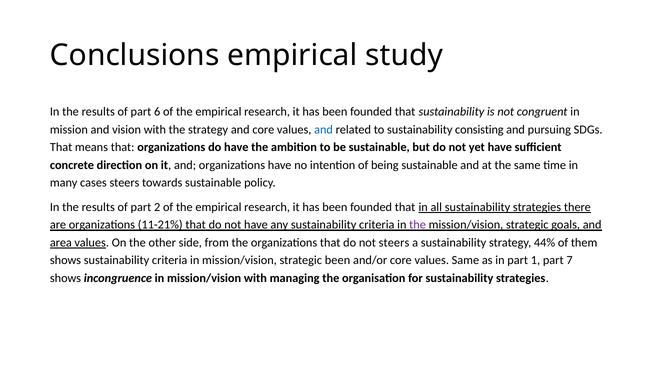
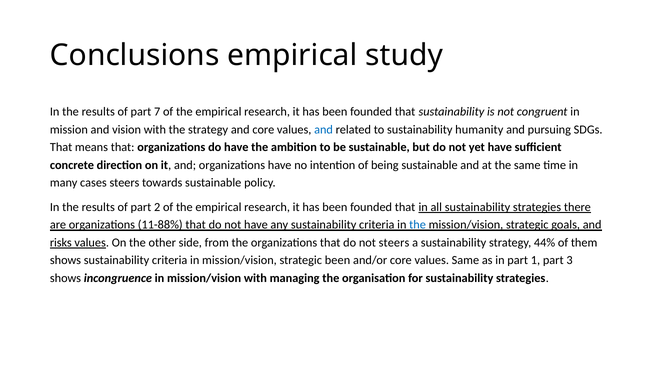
6: 6 -> 7 (157, 112)
consisting: consisting -> humanity (479, 129)
11-21%: 11-21% -> 11-88% (160, 225)
the colour: purple -> blue (418, 225)
area: area -> risks (61, 242)
7: 7 -> 3 (569, 260)
